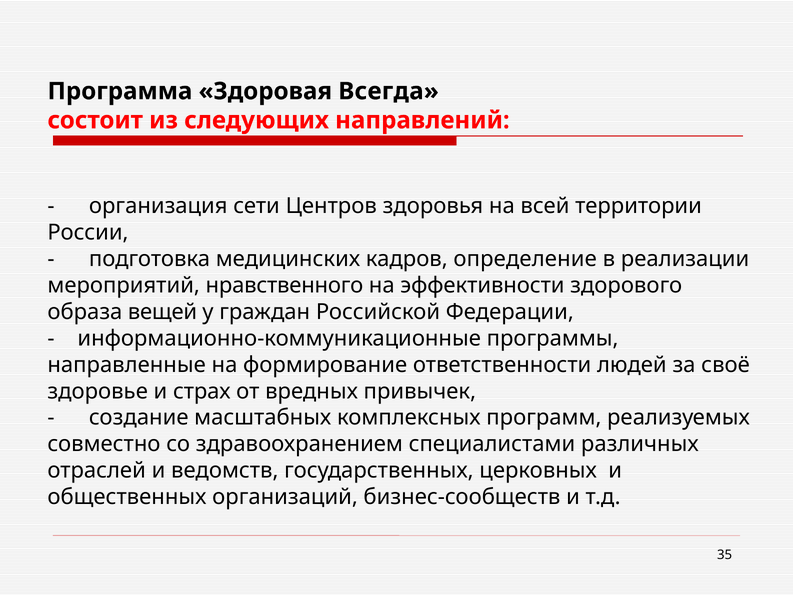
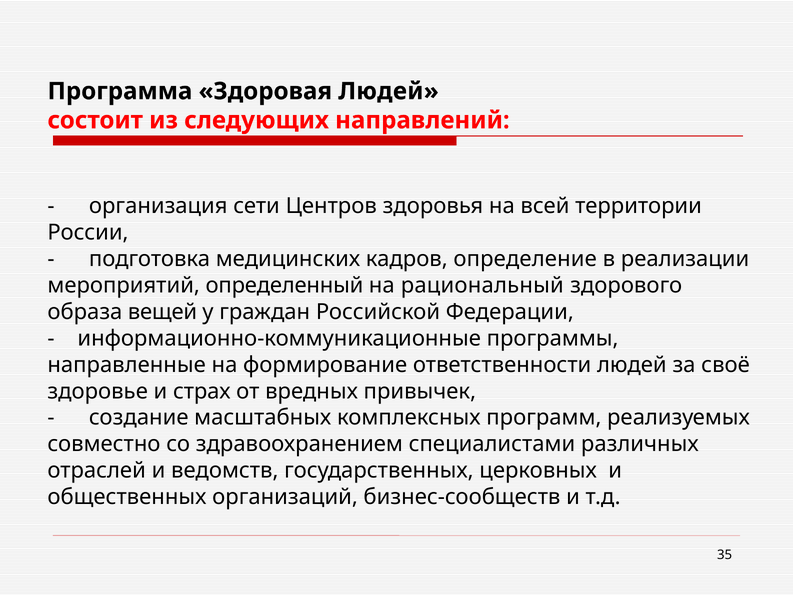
Здоровая Всегда: Всегда -> Людей (388, 91)
нравственного: нравственного -> определенный (284, 285)
эффективности: эффективности -> рациональный (482, 285)
